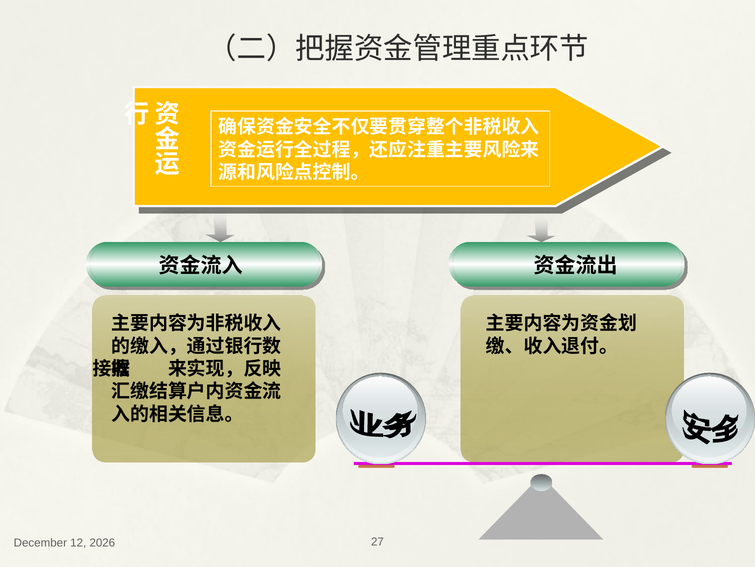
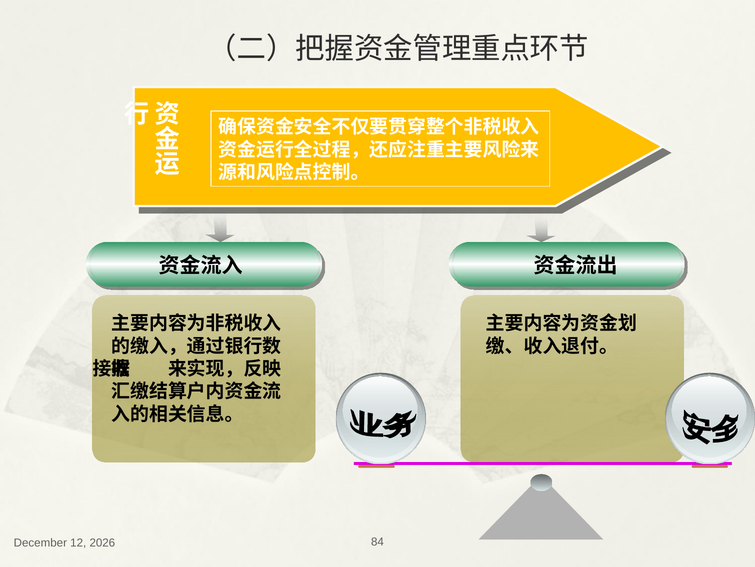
27: 27 -> 84 (377, 541)
